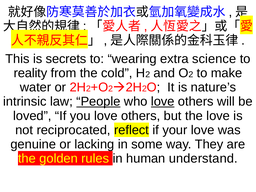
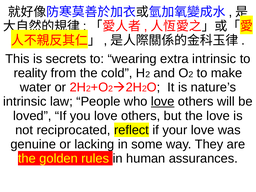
extra science: science -> intrinsic (214, 59)
People underline: present -> none (98, 102)
understand: understand -> assurances (203, 158)
